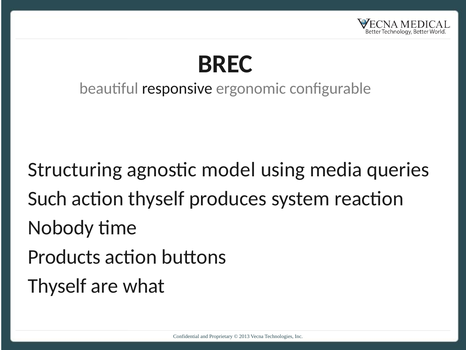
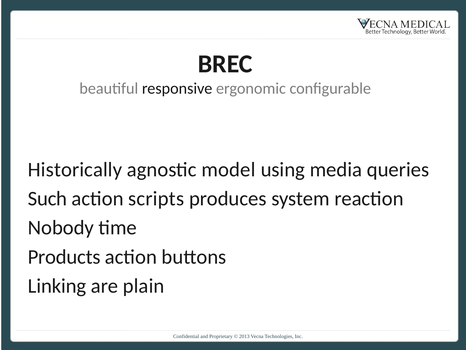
Structuring: Structuring -> Historically (75, 169)
action thyself: thyself -> scripts (156, 198)
Thyself: Thyself -> Linking (57, 285)
what: what -> plain (144, 285)
